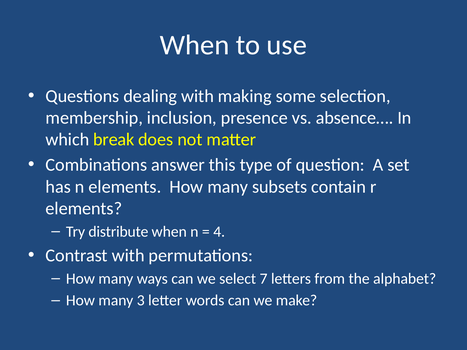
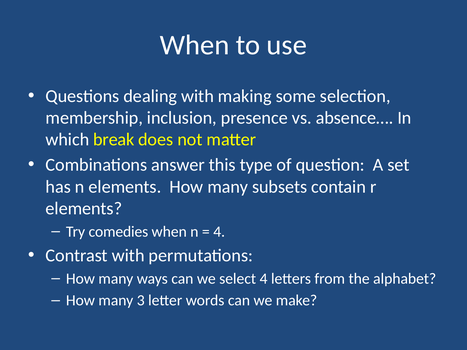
distribute: distribute -> comedies (118, 232)
select 7: 7 -> 4 (264, 279)
